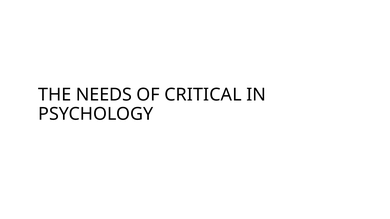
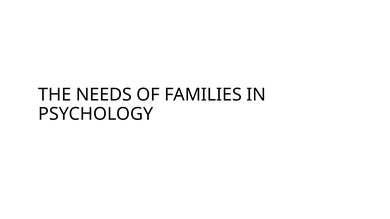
CRITICAL: CRITICAL -> FAMILIES (203, 95)
